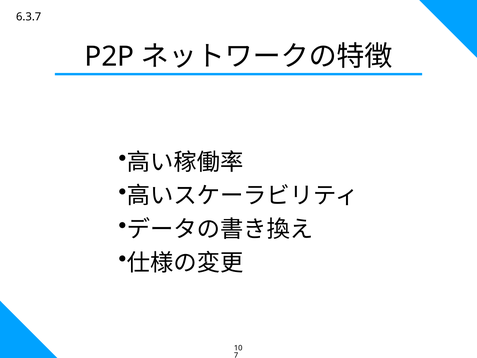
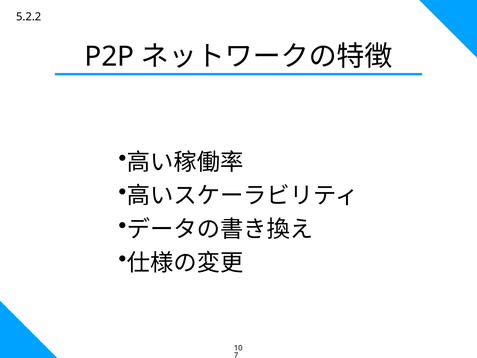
6.3.7: 6.3.7 -> 5.2.2 (29, 17)
